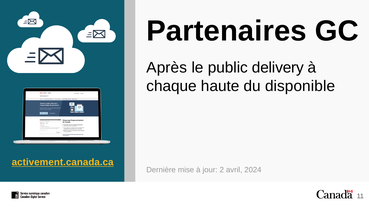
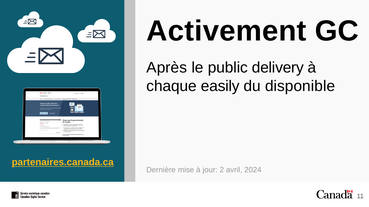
Partenaires: Partenaires -> Activement (226, 31)
haute: haute -> easily (220, 86)
activement.canada.ca: activement.canada.ca -> partenaires.canada.ca (63, 163)
